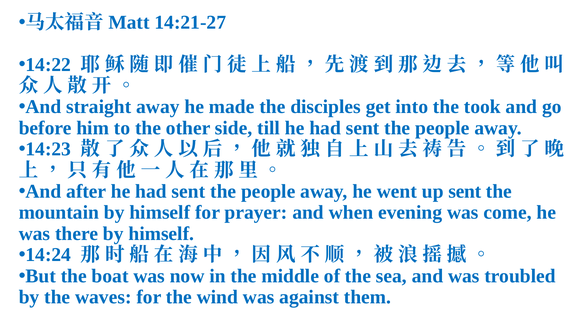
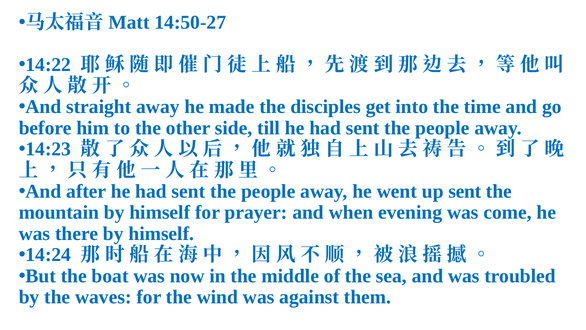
14:21-27: 14:21-27 -> 14:50-27 (190, 22)
took: took -> time (482, 107)
